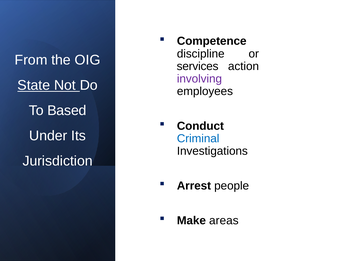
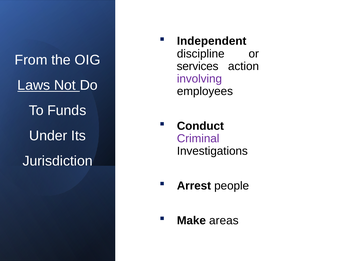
Competence: Competence -> Independent (212, 41)
State: State -> Laws (34, 85)
Based: Based -> Funds (67, 111)
Criminal colour: blue -> purple (198, 138)
